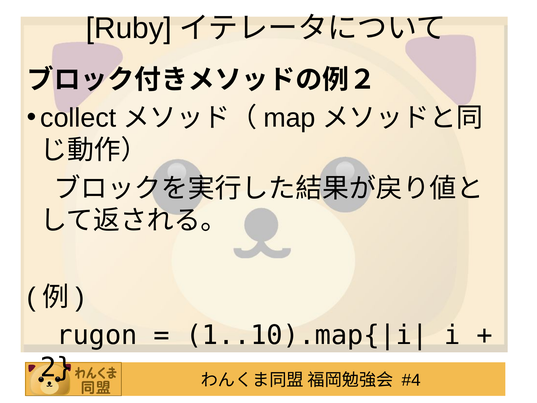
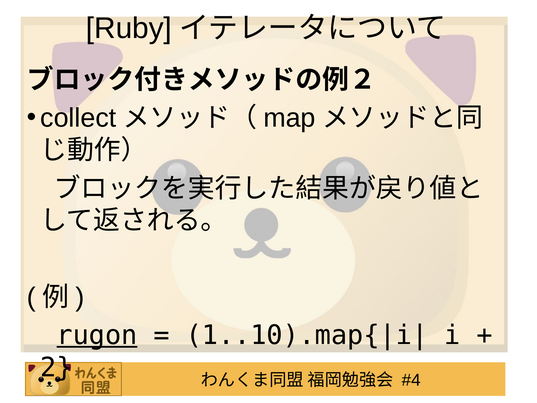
rugon underline: none -> present (97, 335)
